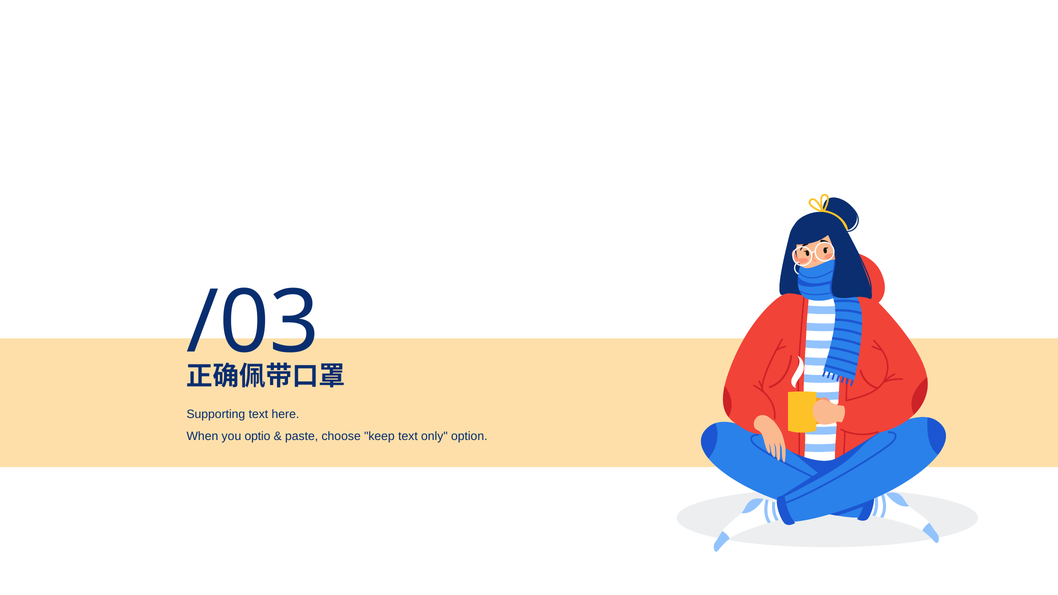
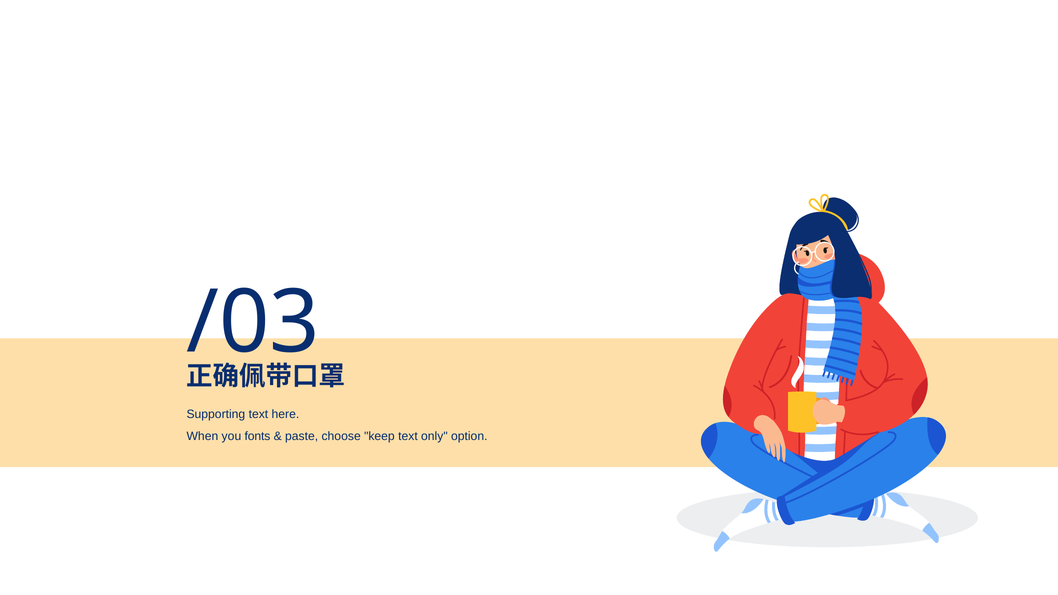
optio: optio -> fonts (257, 436)
